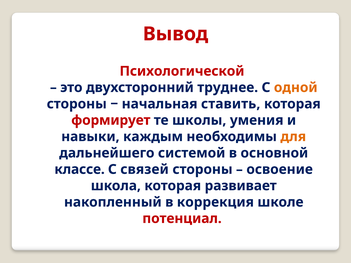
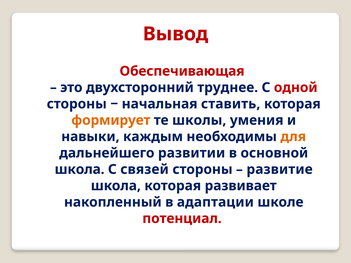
Психологической: Психологической -> Обеспечивающая (182, 71)
одной colour: orange -> red (296, 88)
формирует colour: red -> orange (111, 120)
системой: системой -> развитии (192, 153)
классе: классе -> школа (80, 170)
освоение: освоение -> развитие (280, 170)
коррекция: коррекция -> адаптации (215, 202)
